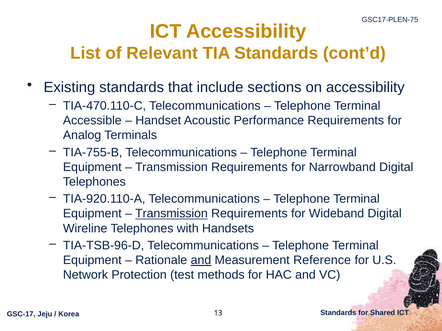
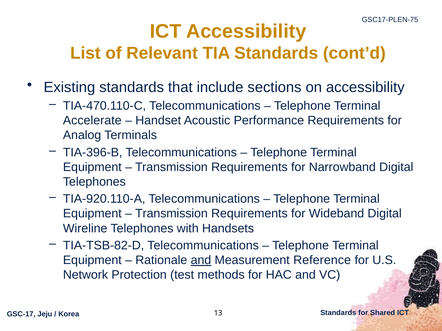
Accessible: Accessible -> Accelerate (92, 121)
TIA-755-B: TIA-755-B -> TIA-396-B (93, 153)
Transmission underline: present -> none (171, 214)
TIA-TSB-96-D: TIA-TSB-96-D -> TIA-TSB-82-D (104, 246)
